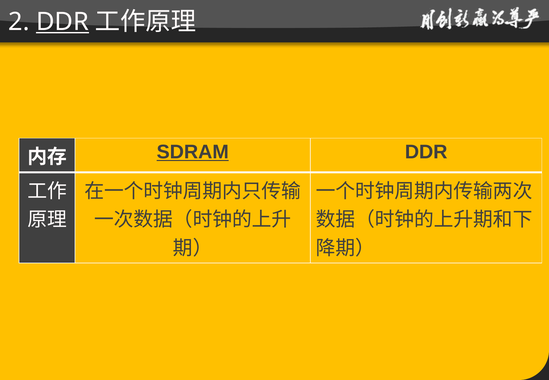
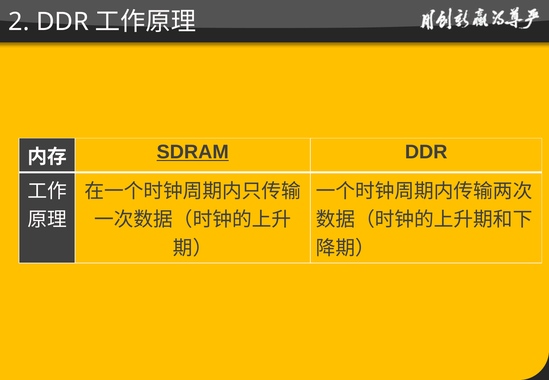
DDR underline: present -> none (62, 22)
